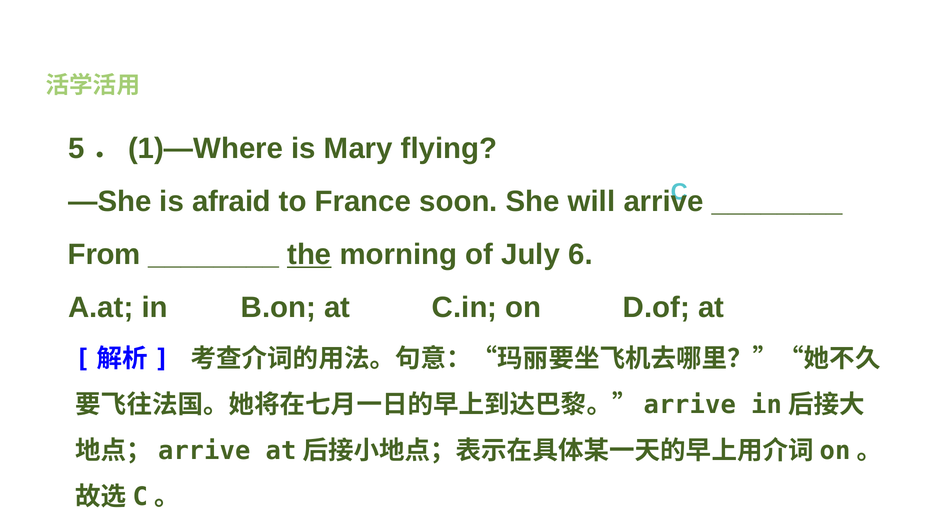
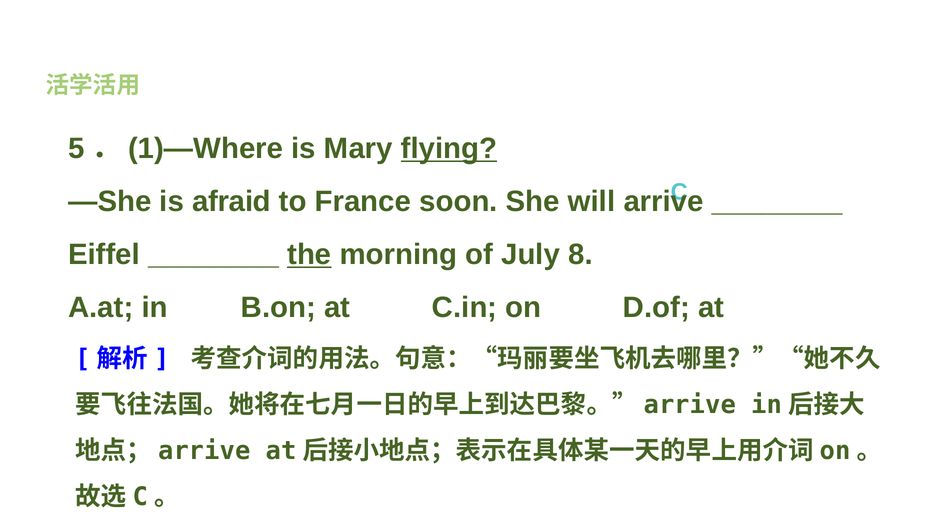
flying underline: none -> present (449, 149)
From: From -> Eiffel (104, 255)
6: 6 -> 8 (580, 255)
